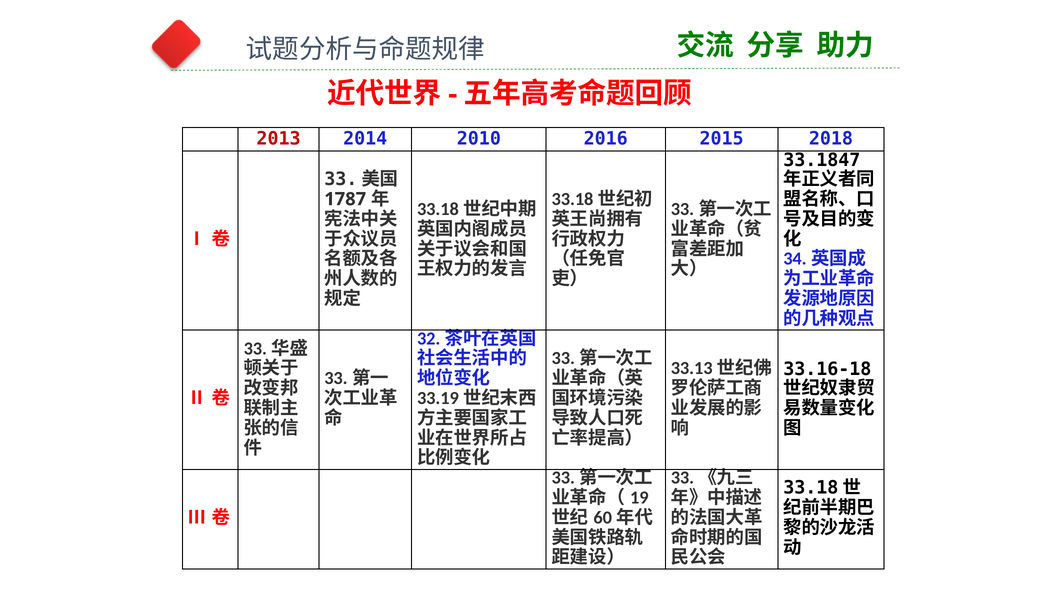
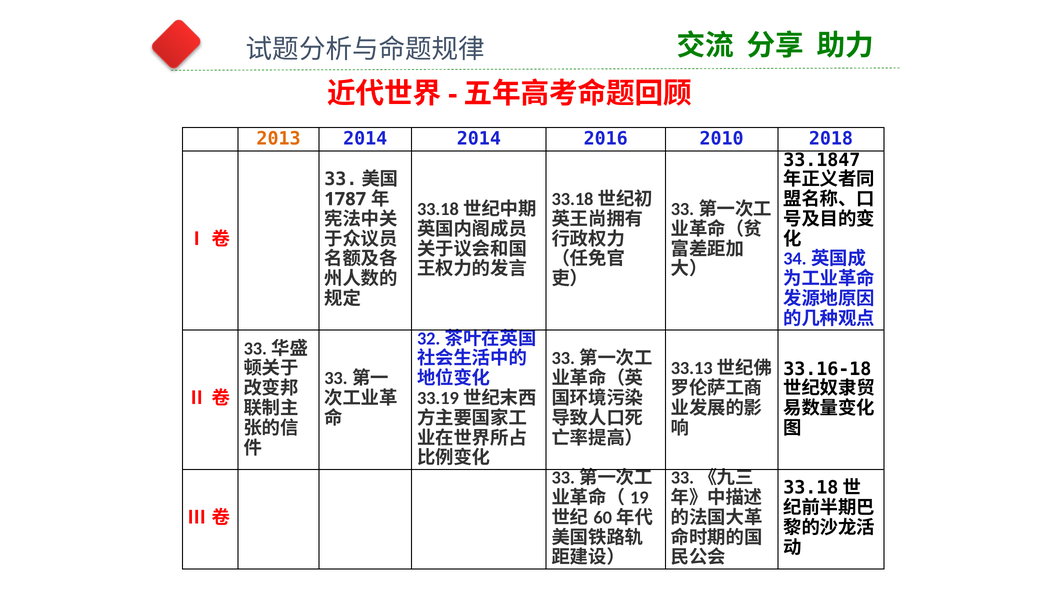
2013 colour: red -> orange (279, 139)
2014 2010: 2010 -> 2014 (479, 139)
2015: 2015 -> 2010 (722, 139)
